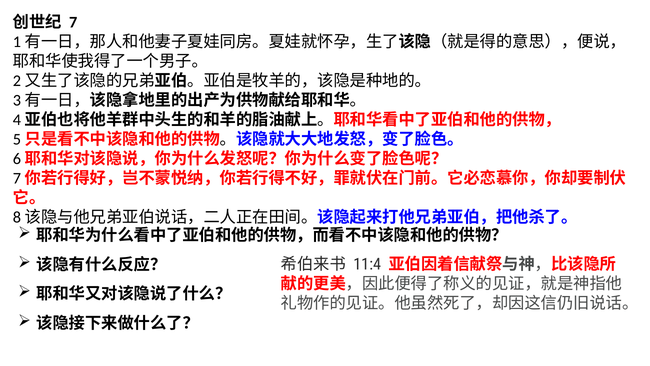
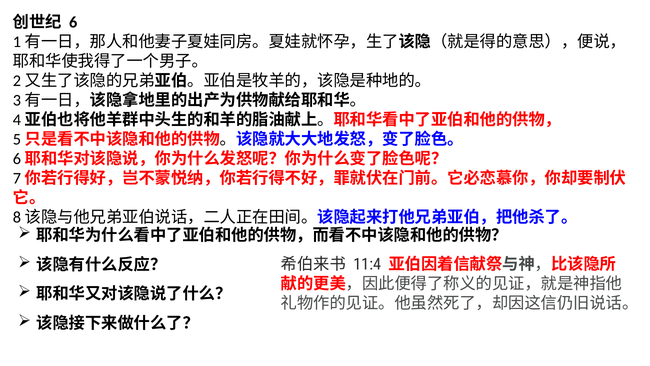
7: 7 -> 6 (73, 22)
